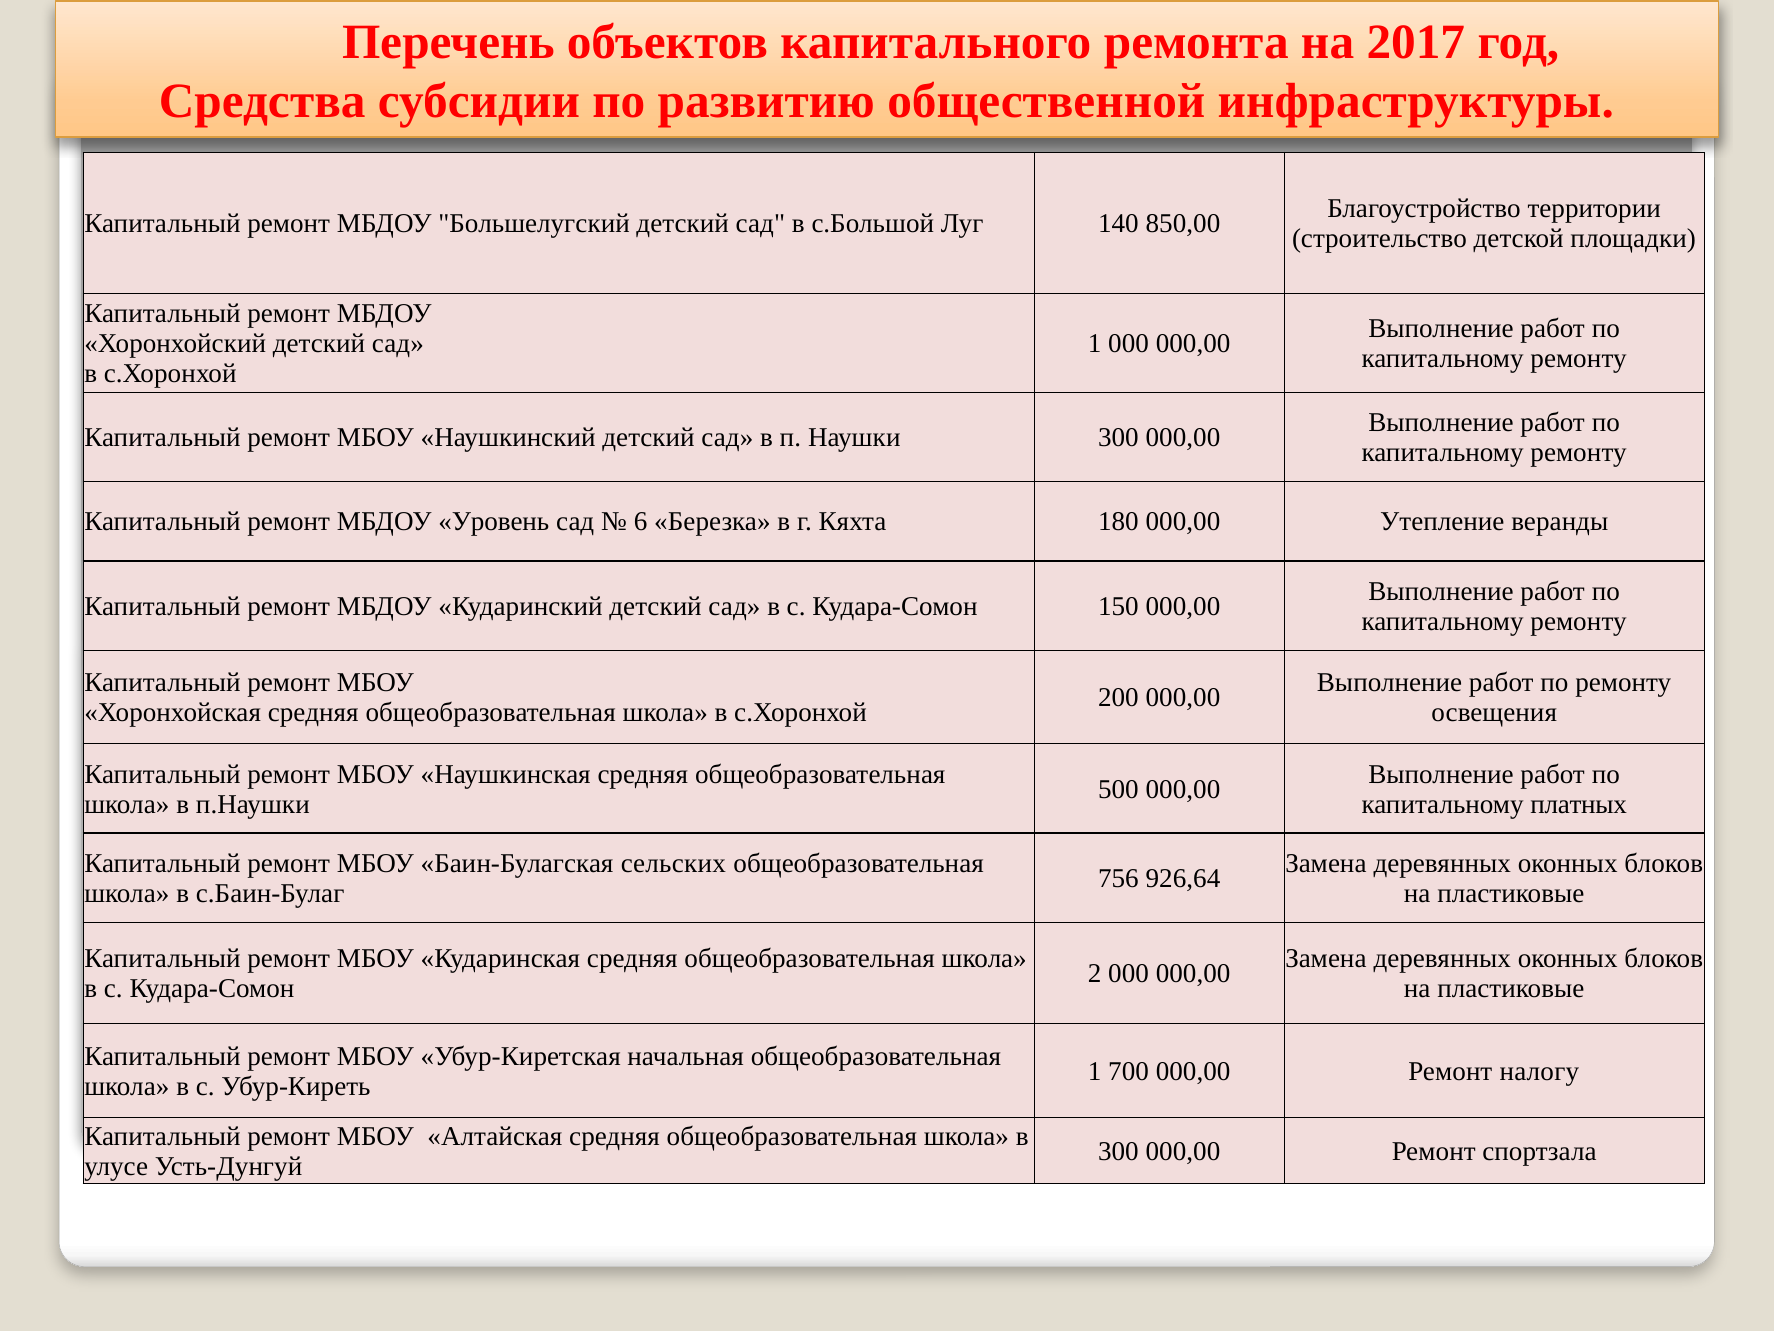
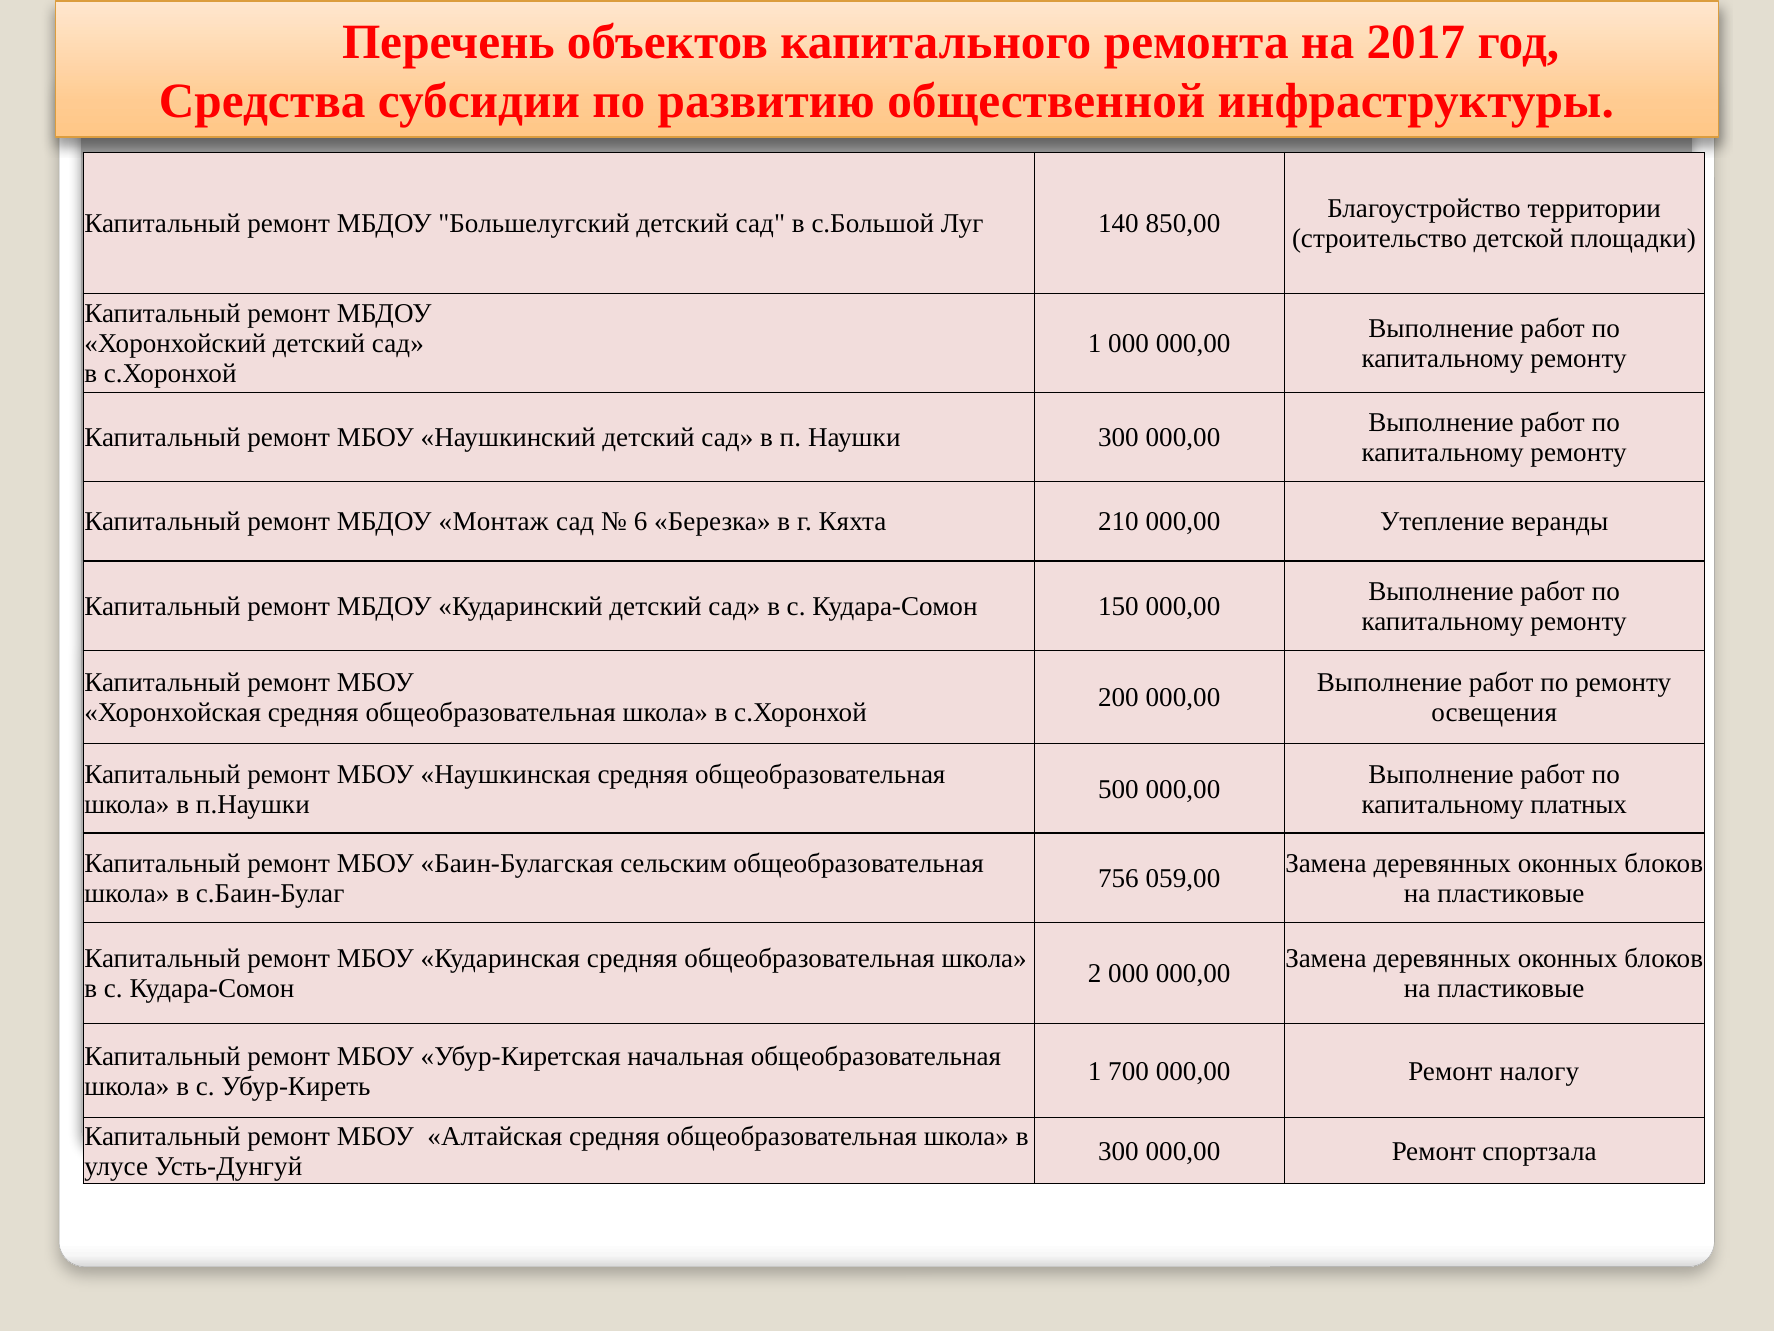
Уровень: Уровень -> Монтаж (494, 522)
180: 180 -> 210 (1118, 522)
сельских: сельских -> сельским (674, 863)
926,64: 926,64 -> 059,00 (1183, 878)
